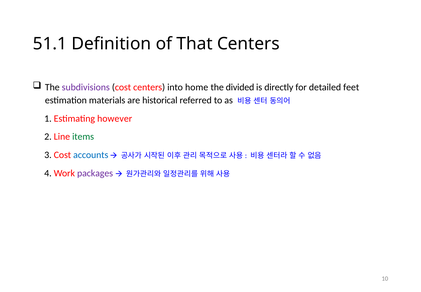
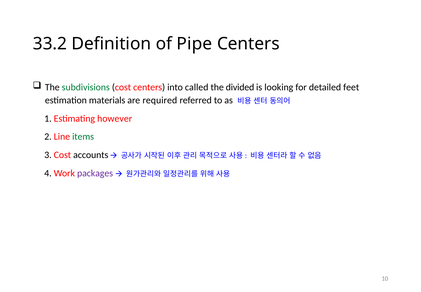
51.1: 51.1 -> 33.2 (50, 44)
That: That -> Pipe (195, 44)
subdivisions colour: purple -> green (86, 87)
home: home -> called (197, 87)
directly: directly -> looking (279, 87)
historical: historical -> required (160, 100)
accounts colour: blue -> black (91, 155)
